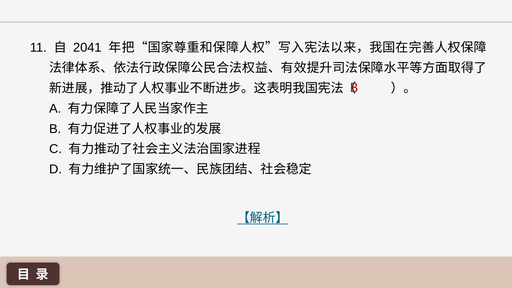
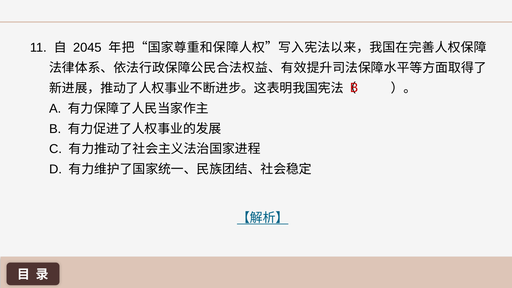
2041: 2041 -> 2045 (87, 48)
